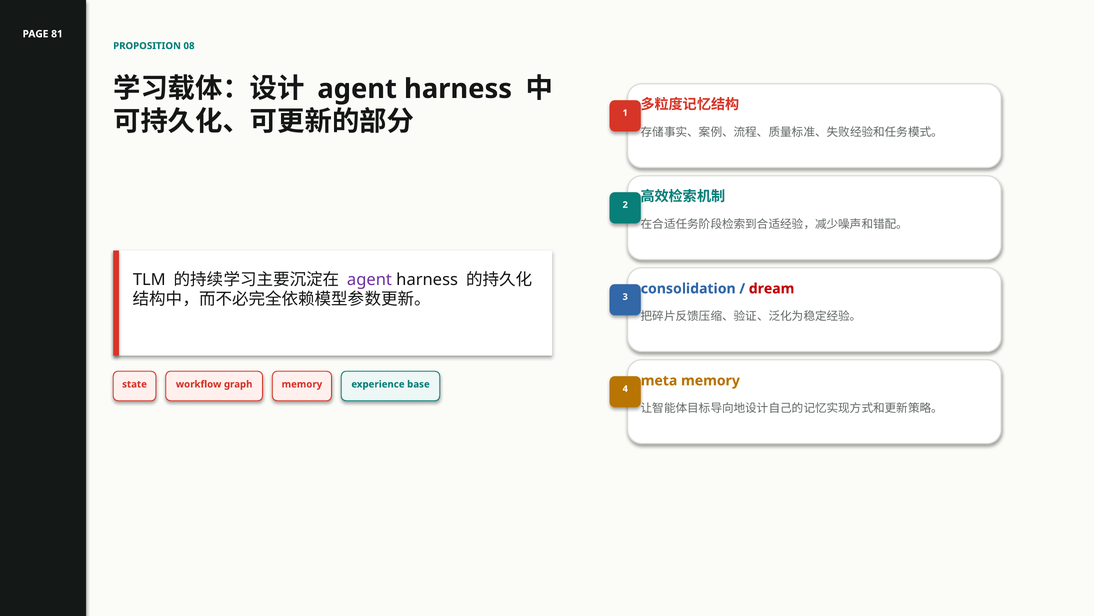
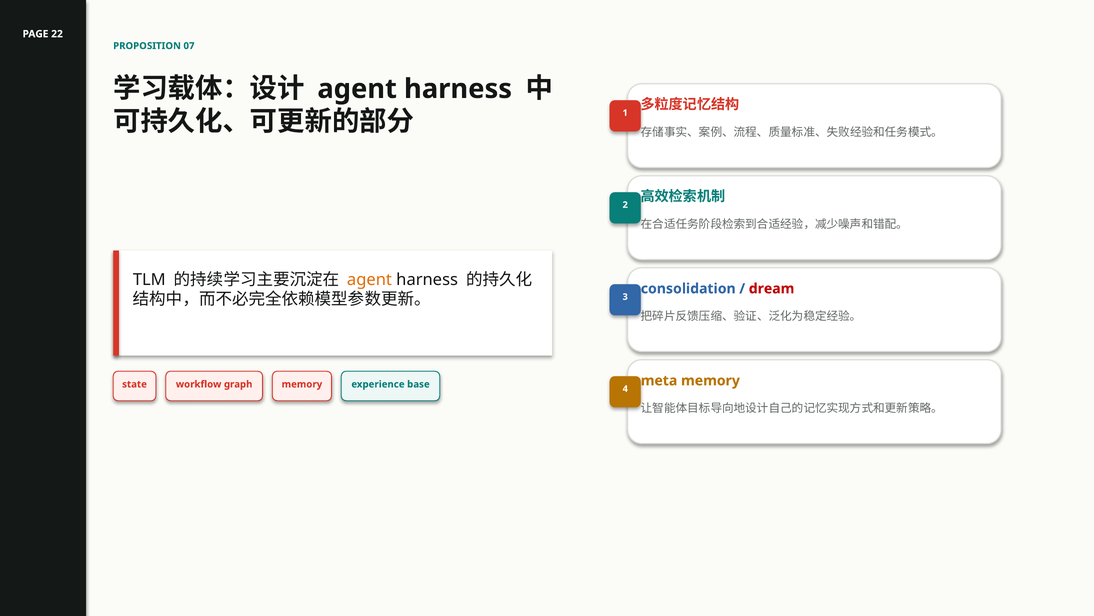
81: 81 -> 22 (57, 34)
08: 08 -> 07 (189, 46)
agent colour: purple -> orange (369, 279)
